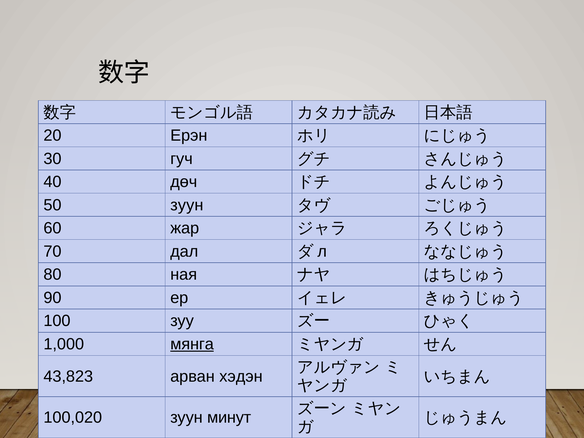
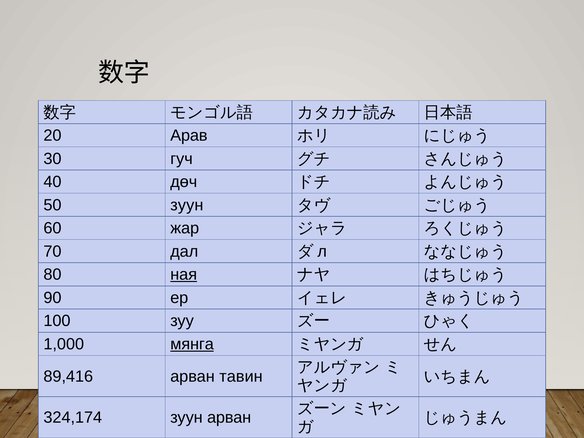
Ерэн: Ерэн -> Арав (189, 136)
ная underline: none -> present (184, 275)
43,823: 43,823 -> 89,416 (68, 376)
хэдэн: хэдэн -> тавин (241, 376)
100,020: 100,020 -> 324,174 (73, 418)
зуун минут: минут -> арван (229, 418)
